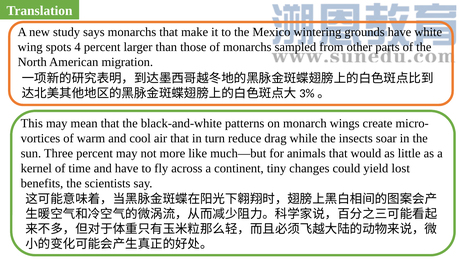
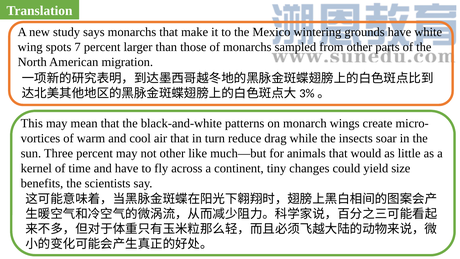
4: 4 -> 7 (78, 47)
not more: more -> other (172, 153)
lost: lost -> size (401, 168)
